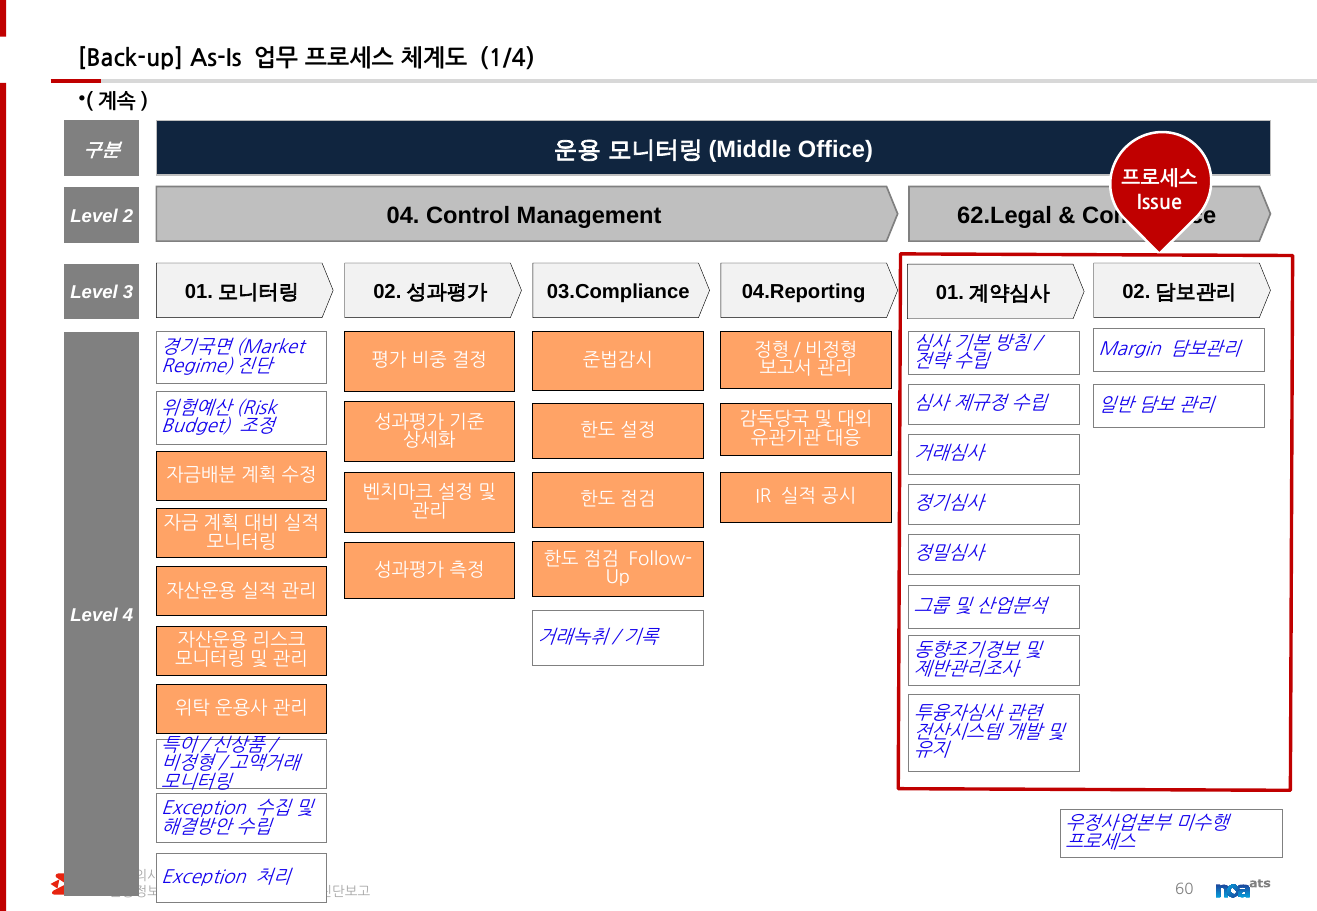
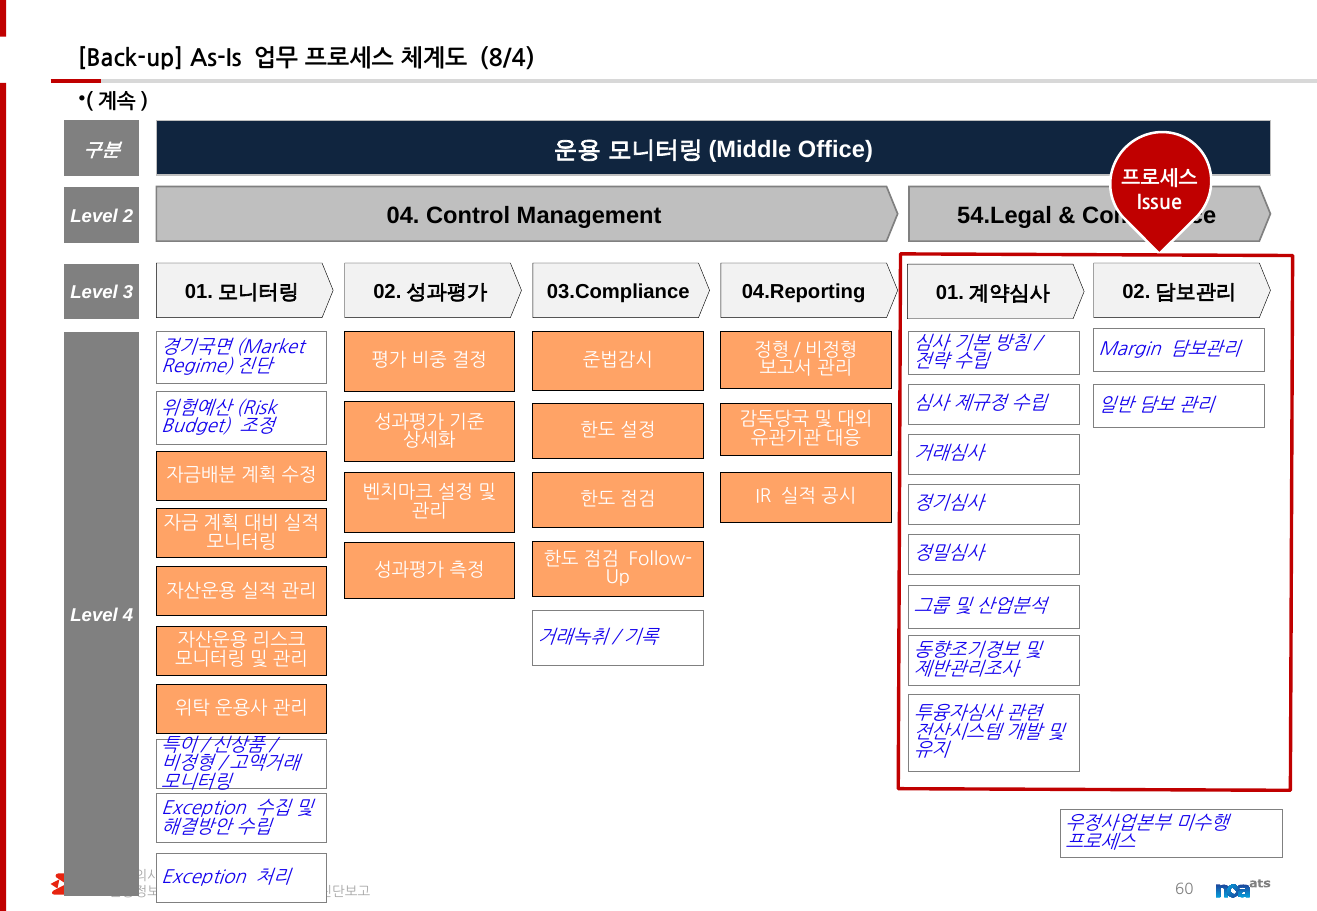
1/4: 1/4 -> 8/4 (507, 58)
62.Legal: 62.Legal -> 54.Legal (1005, 216)
